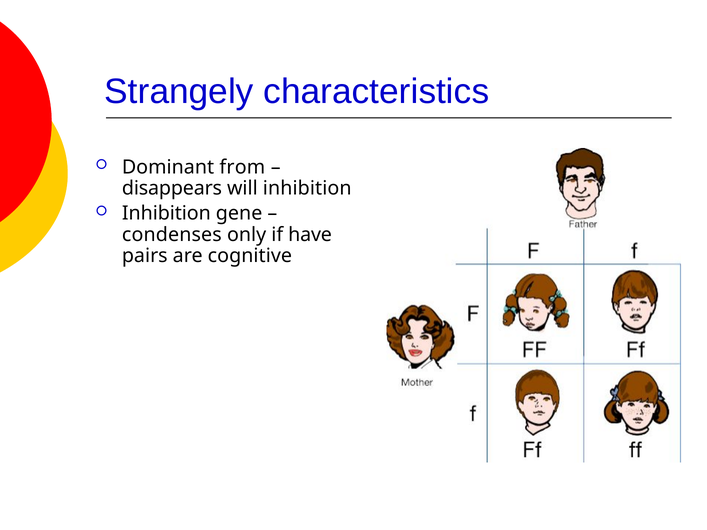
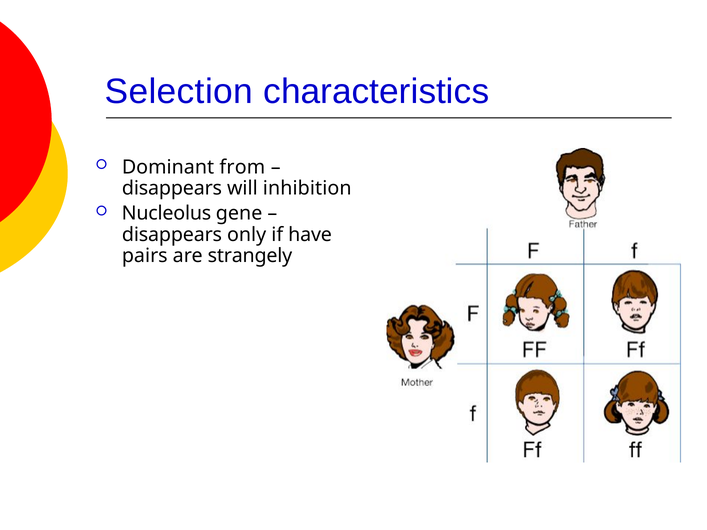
Strangely: Strangely -> Selection (179, 92)
Inhibition: Inhibition -> Nucleolus (166, 214)
condenses: condenses -> disappears (172, 235)
cognitive: cognitive -> strangely (250, 256)
